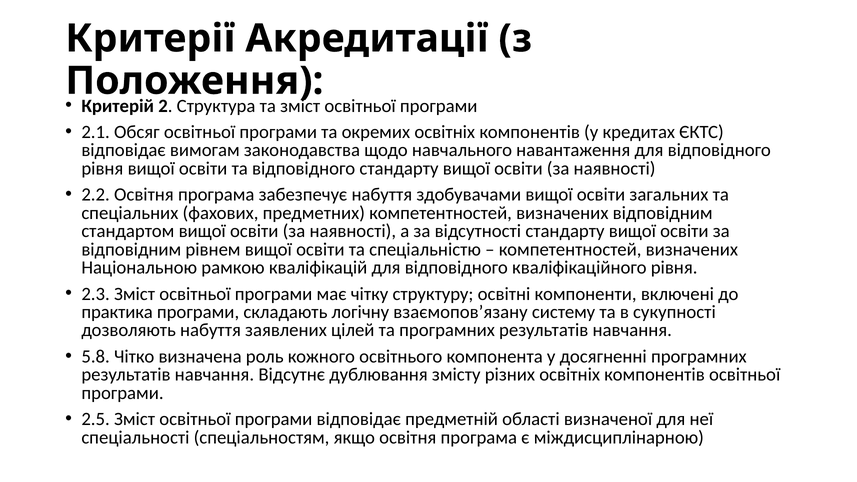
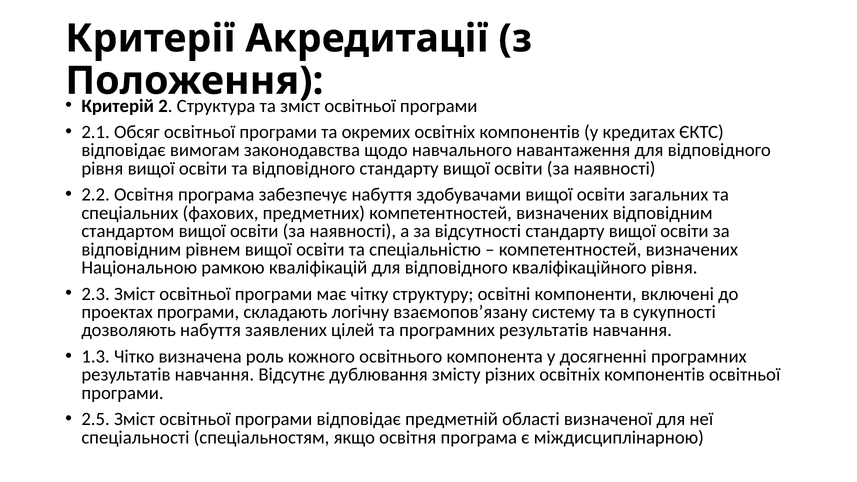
практика: практика -> проектах (117, 312)
5.8: 5.8 -> 1.3 (96, 357)
